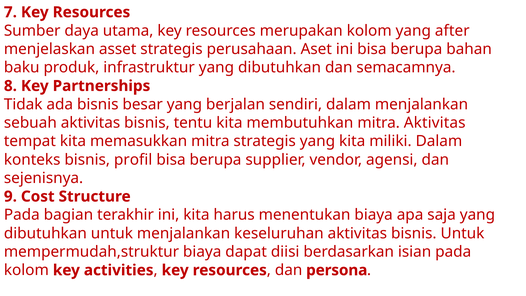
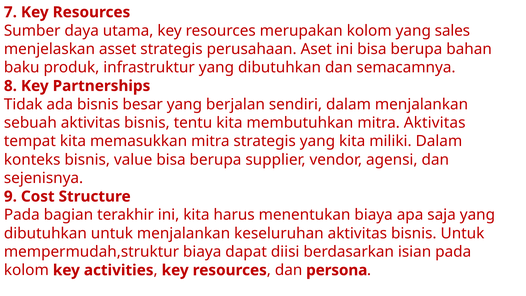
after: after -> sales (452, 31)
profil: profil -> value (133, 160)
